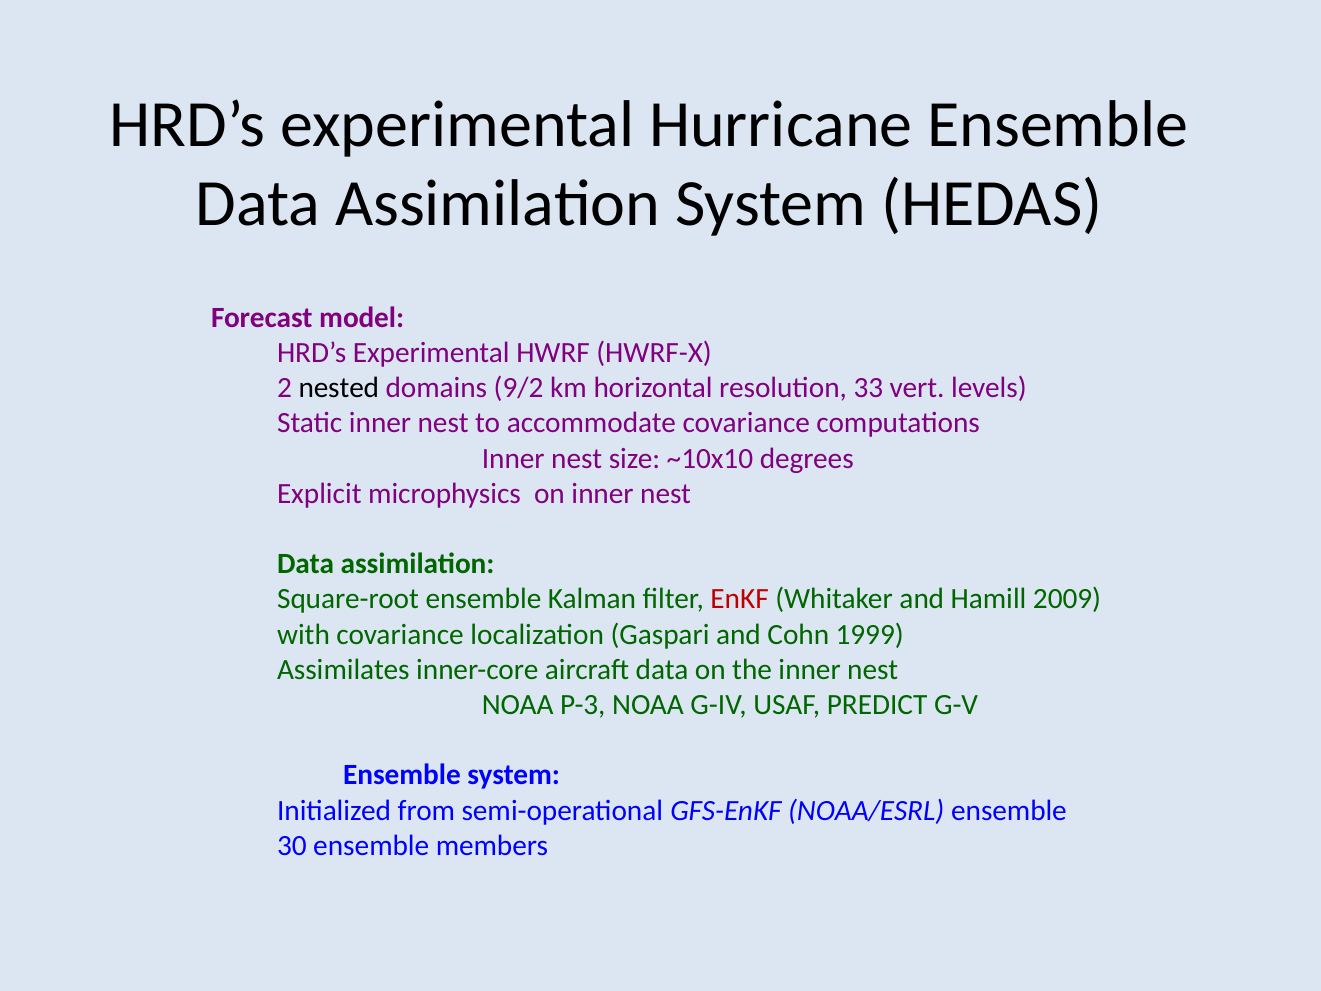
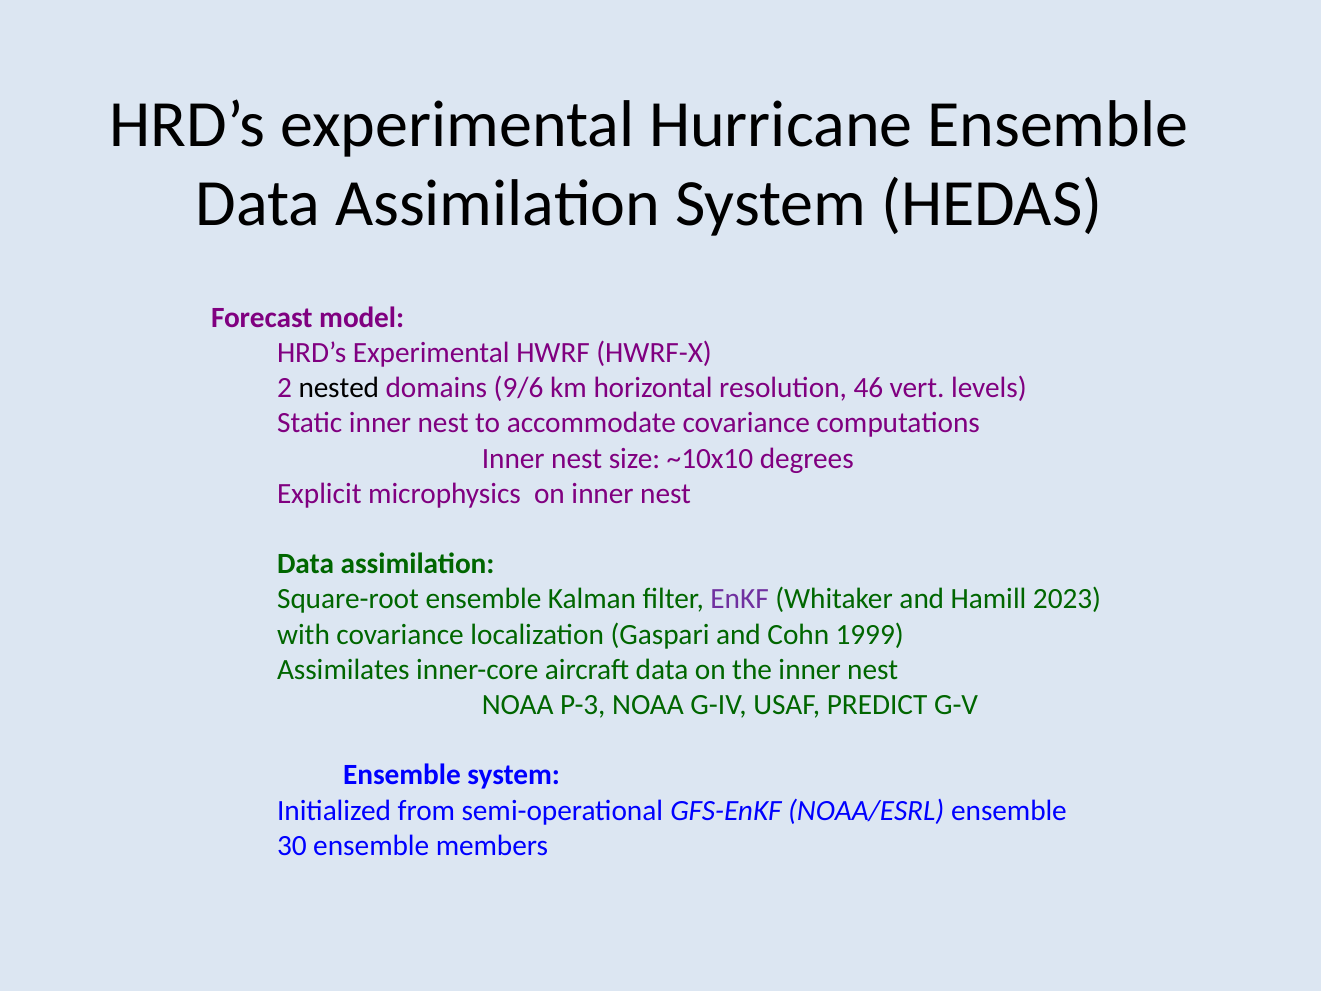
9/2: 9/2 -> 9/6 (519, 388)
33: 33 -> 46 (868, 388)
EnKF colour: red -> purple (740, 599)
2009: 2009 -> 2023 (1067, 599)
